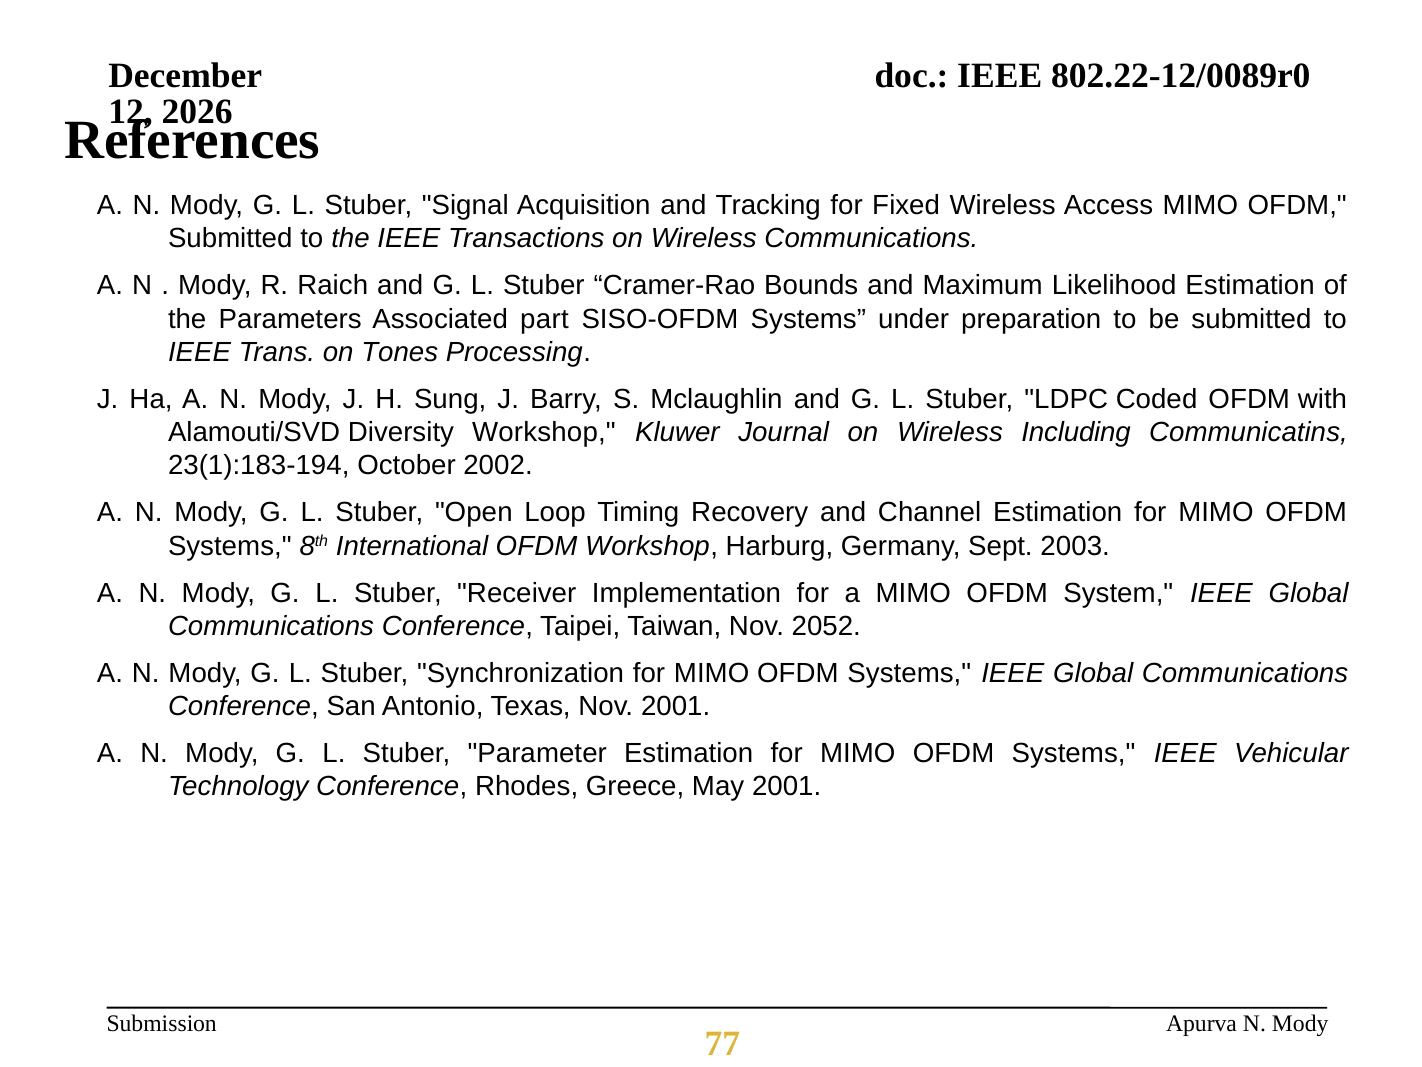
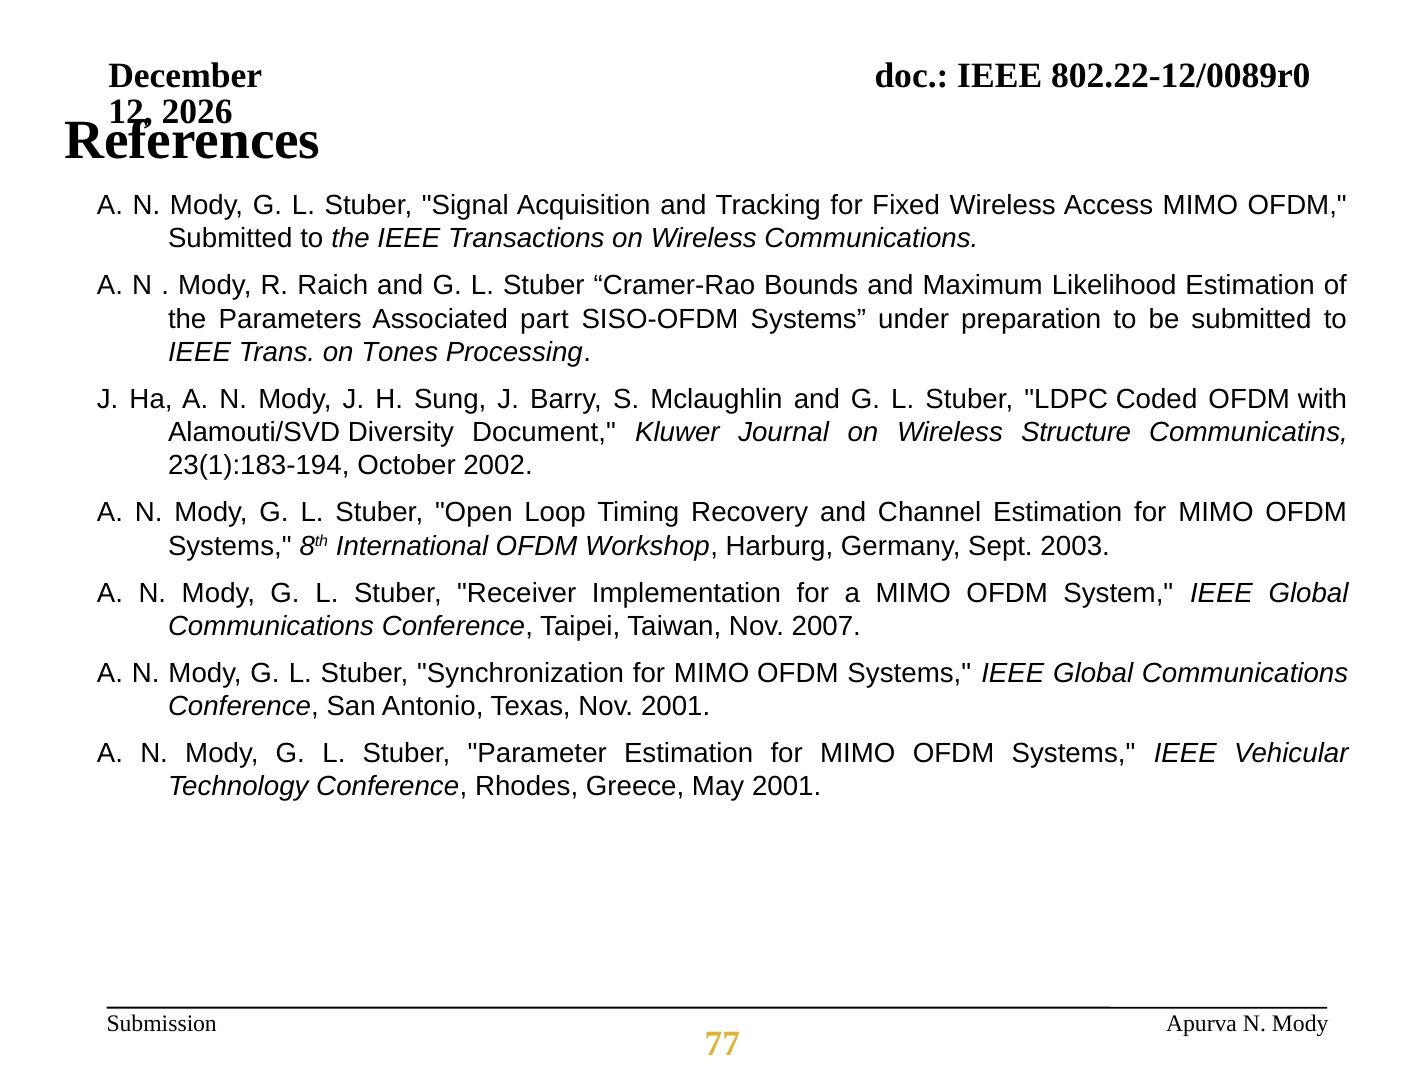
Diversity Workshop: Workshop -> Document (544, 432)
Including: Including -> Structure (1076, 432)
2052: 2052 -> 2007 (826, 626)
